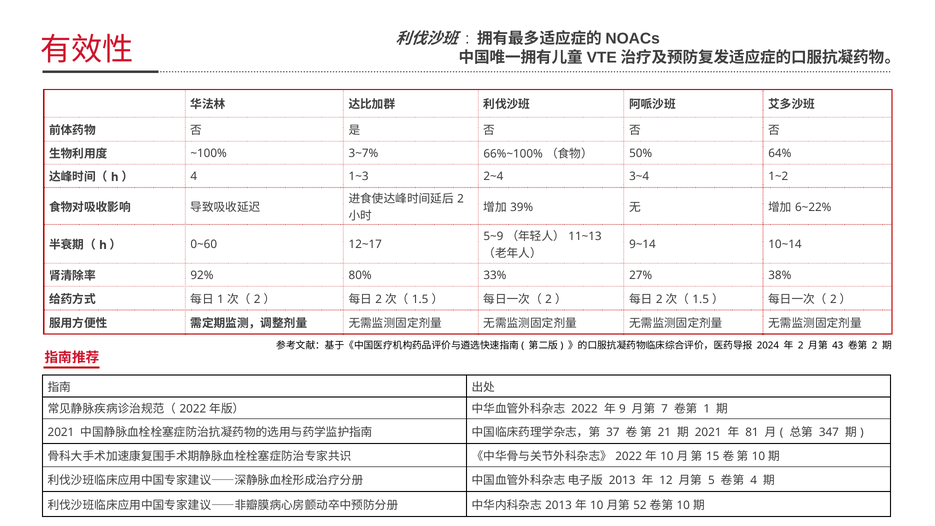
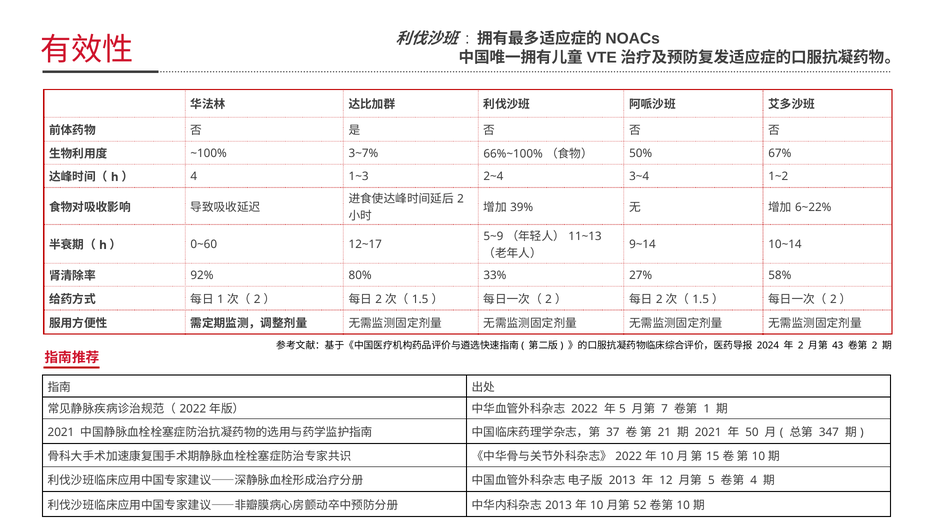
64%: 64% -> 67% (780, 153)
38%: 38% -> 58% (780, 275)
9: 9 -> 5 (622, 409)
81: 81 -> 50 (752, 432)
